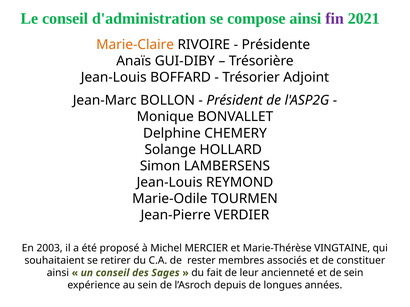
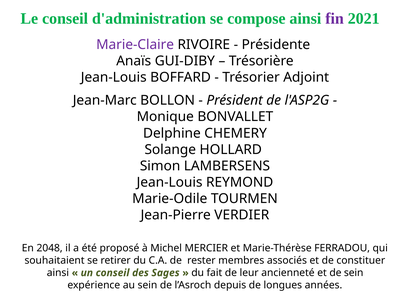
Marie-Claire colour: orange -> purple (135, 45)
2003: 2003 -> 2048 (50, 249)
VINGTAINE: VINGTAINE -> FERRADOU (342, 249)
